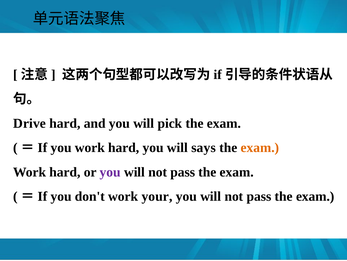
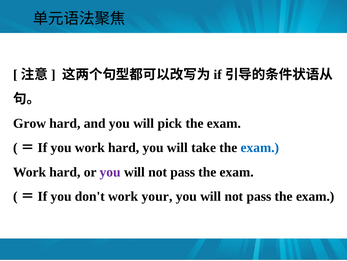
Drive: Drive -> Grow (30, 123)
says: says -> take (204, 147)
exam colour: orange -> blue (260, 147)
